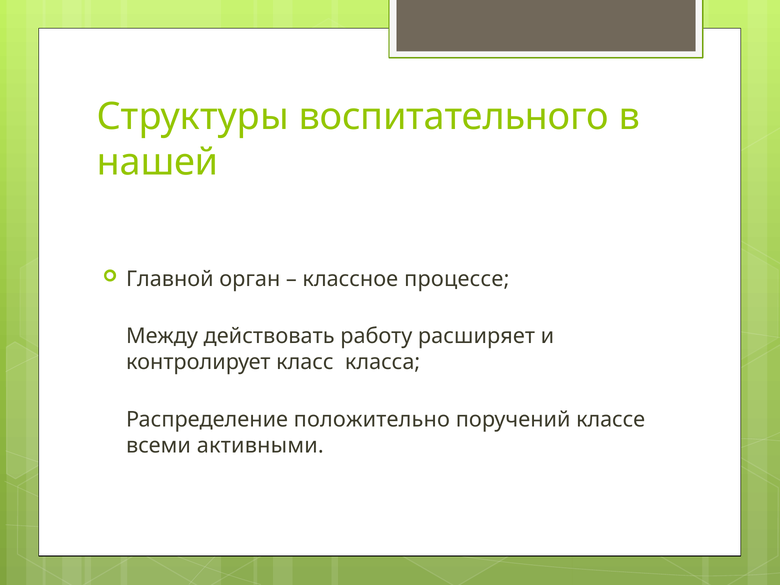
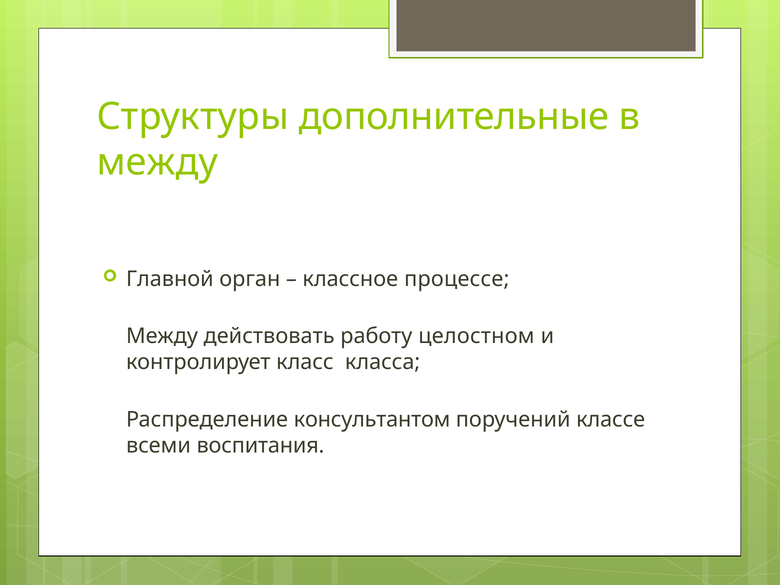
воспитательного: воспитательного -> дополнительные (454, 117)
нашей: нашей -> между (157, 162)
расширяет: расширяет -> целостном (476, 336)
положительно: положительно -> консультантом (372, 419)
активными: активными -> воспитания (260, 445)
